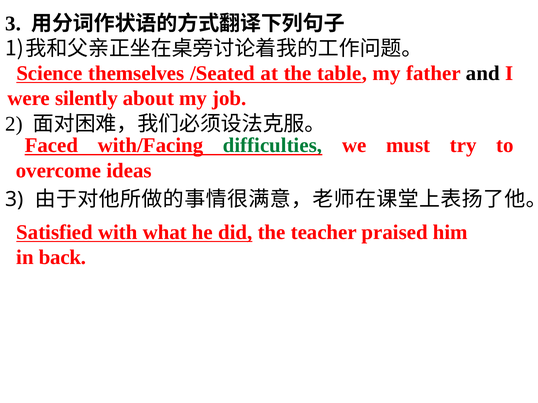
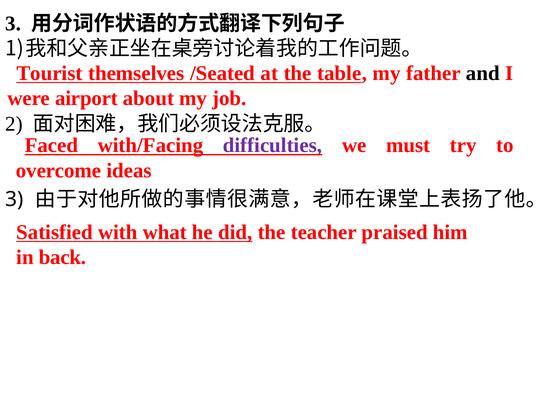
Science: Science -> Tourist (49, 73)
silently: silently -> airport (86, 98)
difficulties colour: green -> purple (272, 146)
